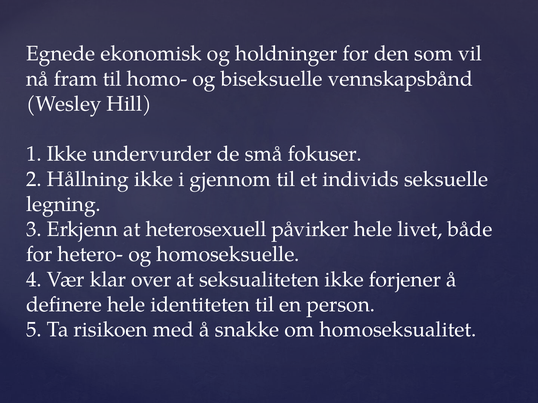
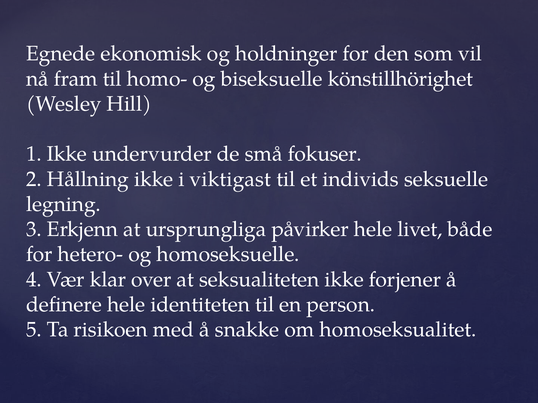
vennskapsbånd: vennskapsbånd -> könstillhörighet (400, 79)
gjennom: gjennom -> viktigast (230, 179)
heterosexuell: heterosexuell -> ursprungliga (206, 230)
